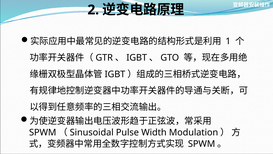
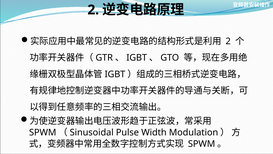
1: 1 -> 2 (228, 41)
